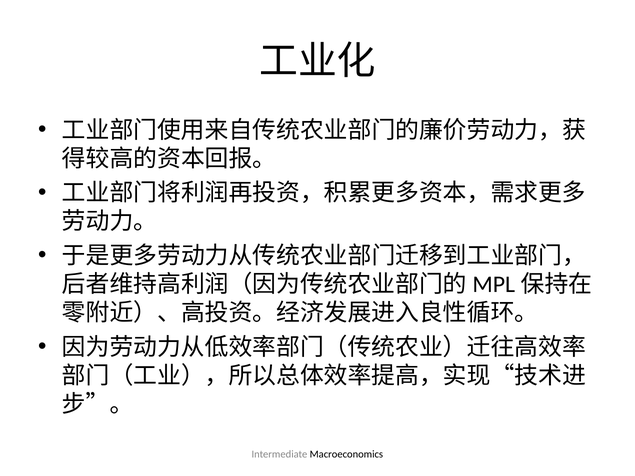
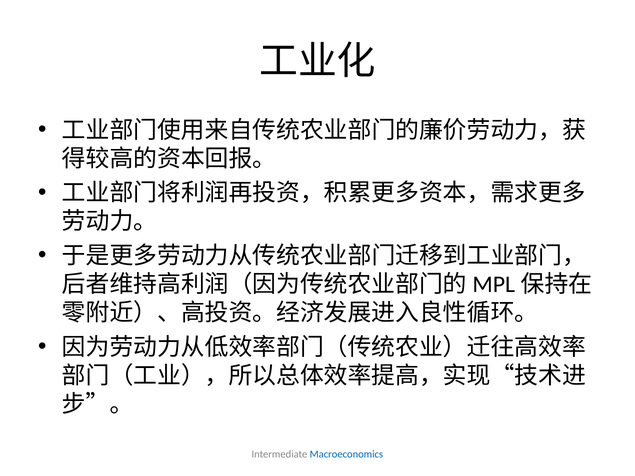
Macroeconomics colour: black -> blue (346, 455)
